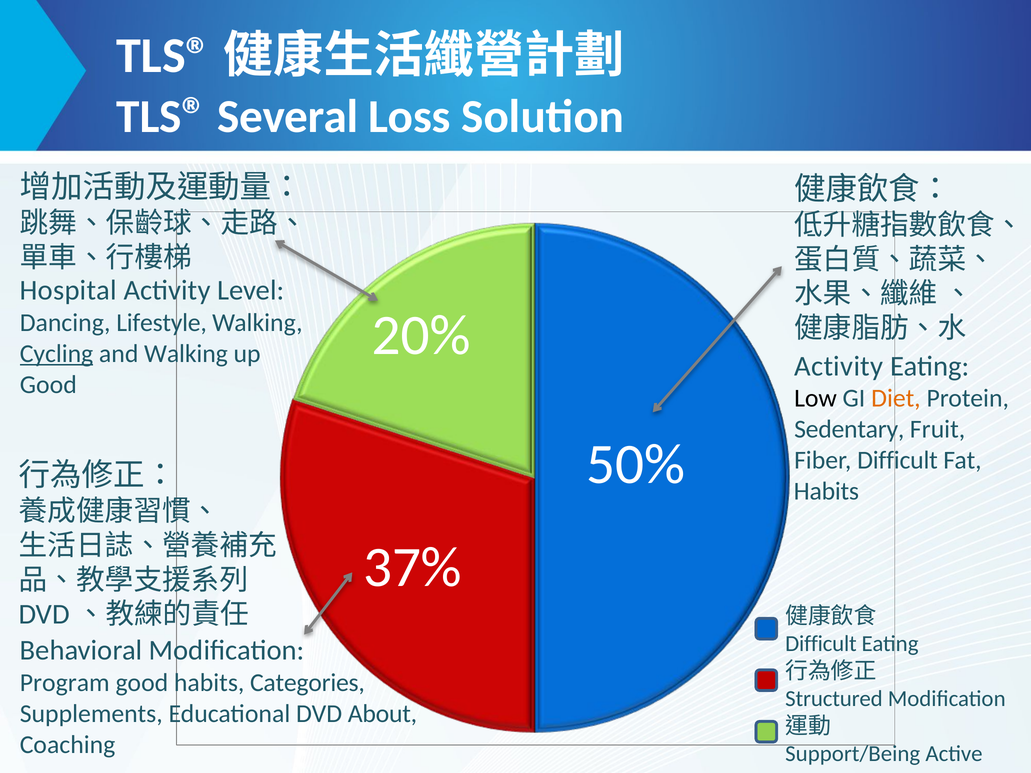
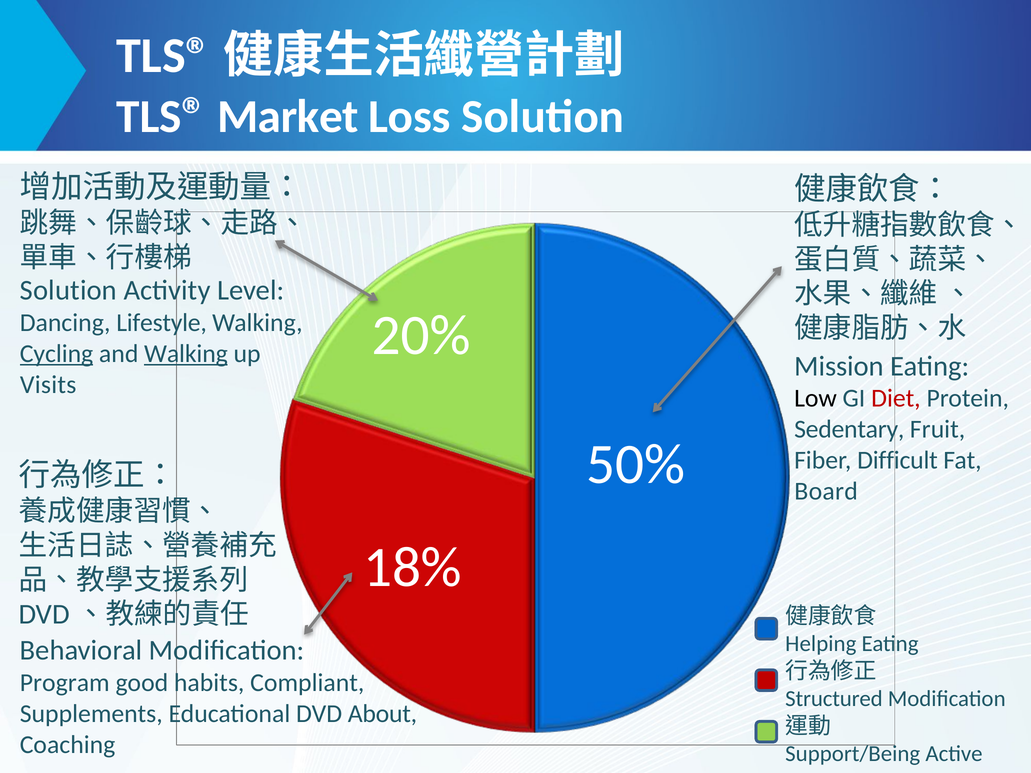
Several: Several -> Market (288, 117)
Hospital: Hospital -> Solution (68, 291)
Walking underline: none -> present (186, 354)
Activity: Activity -> Mission (839, 366)
Good: Good -> Visits (48, 385)
Diet colour: orange -> red (896, 399)
Habits: Habits -> Board (826, 491)
37%: 37% -> 18% (412, 568)
Difficult: Difficult -> Helping (821, 644)
Categories: Categories -> Compliant (307, 683)
